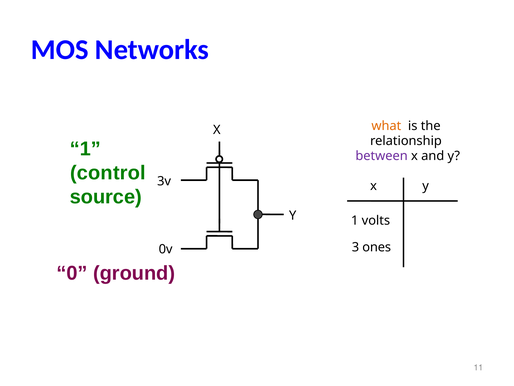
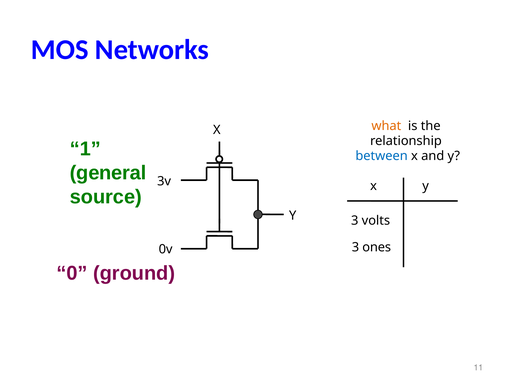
between colour: purple -> blue (382, 156)
control: control -> general (108, 173)
1: 1 -> 3 (355, 220)
